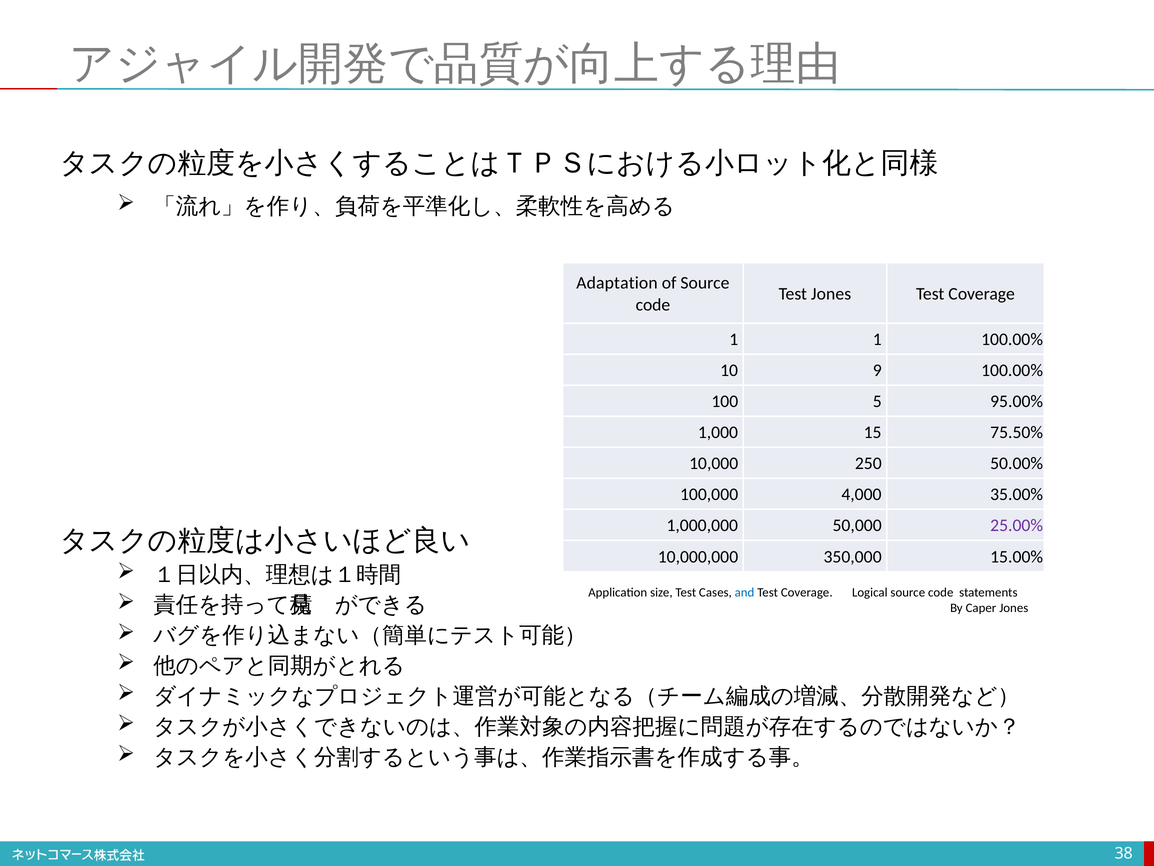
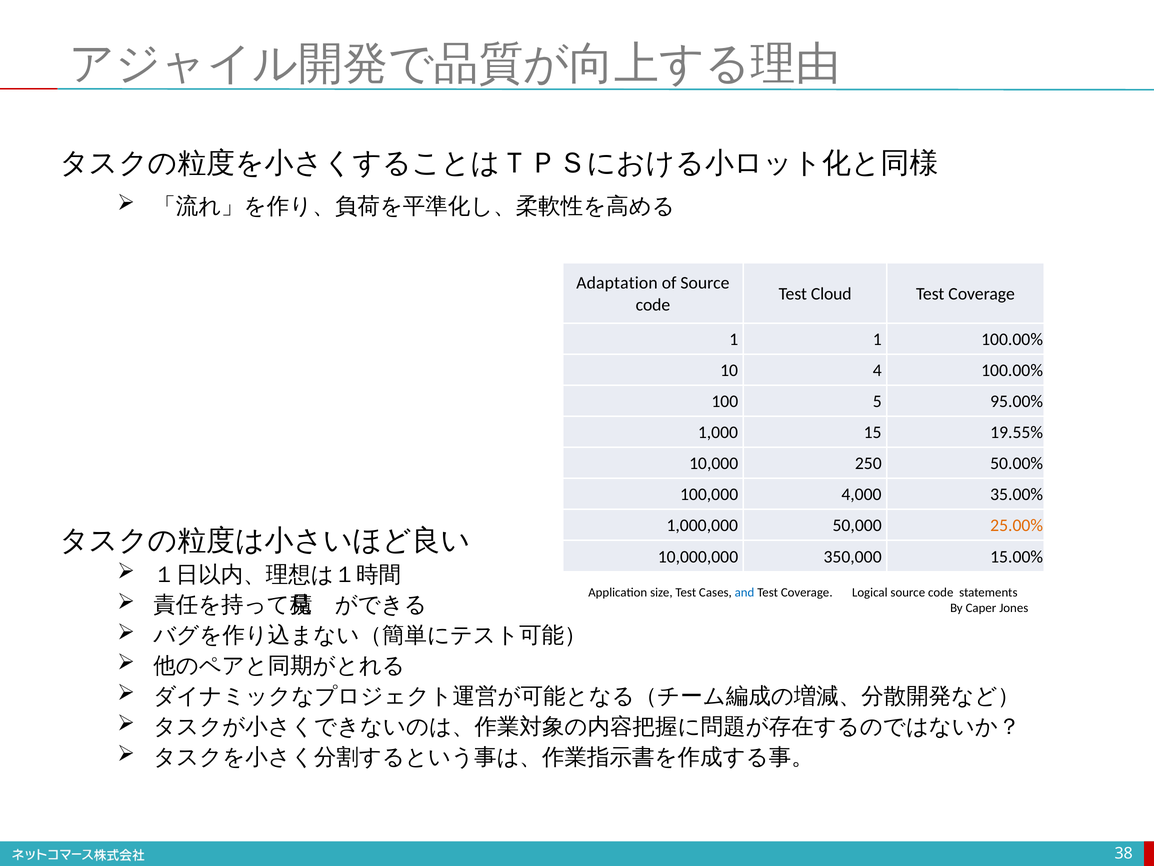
Test Jones: Jones -> Cloud (831, 294)
9: 9 -> 4 (877, 370)
75.50%: 75.50% -> 19.55% (1017, 432)
25.00% colour: purple -> orange (1017, 525)
